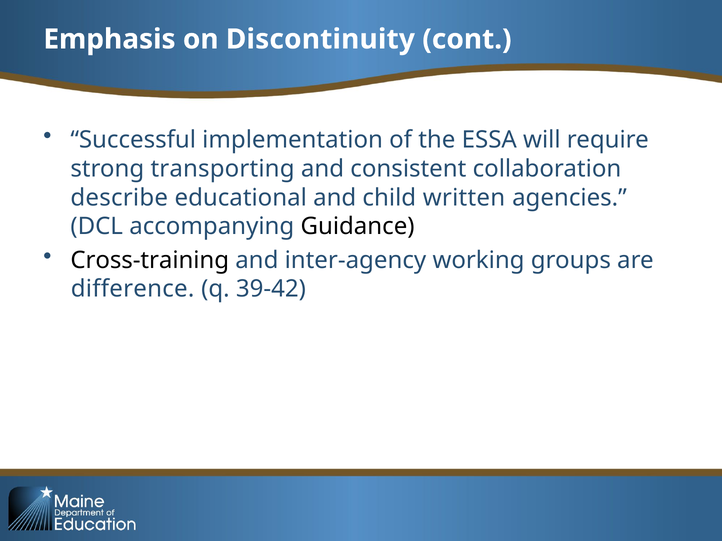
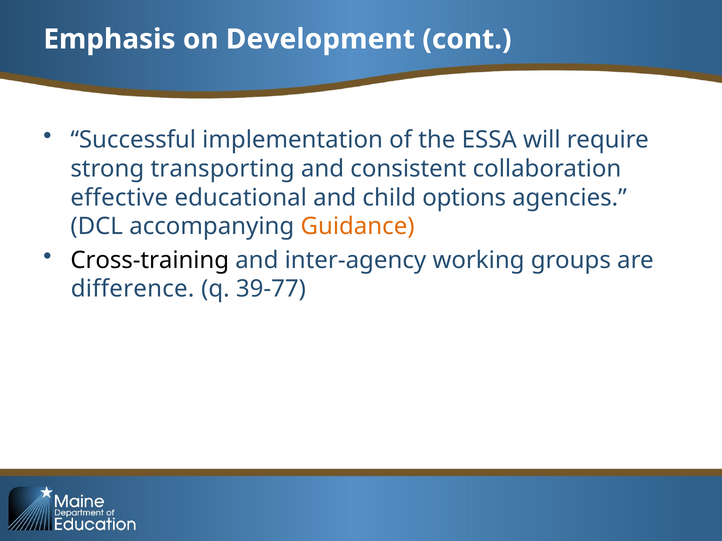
Discontinuity: Discontinuity -> Development (320, 39)
describe: describe -> effective (119, 198)
written: written -> options (464, 198)
Guidance colour: black -> orange (358, 227)
39-42: 39-42 -> 39-77 (271, 289)
